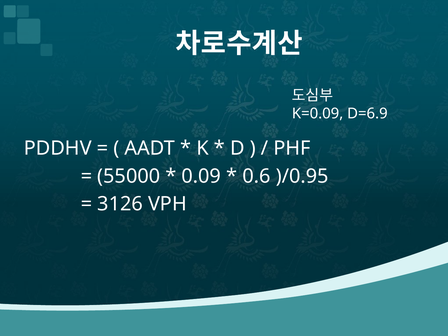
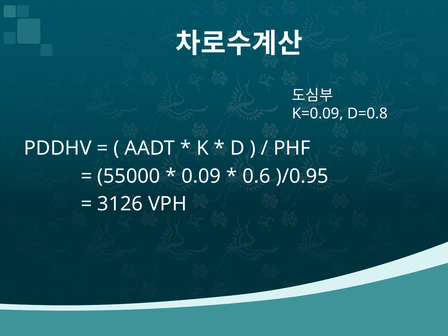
D=6.9: D=6.9 -> D=0.8 (367, 113)
